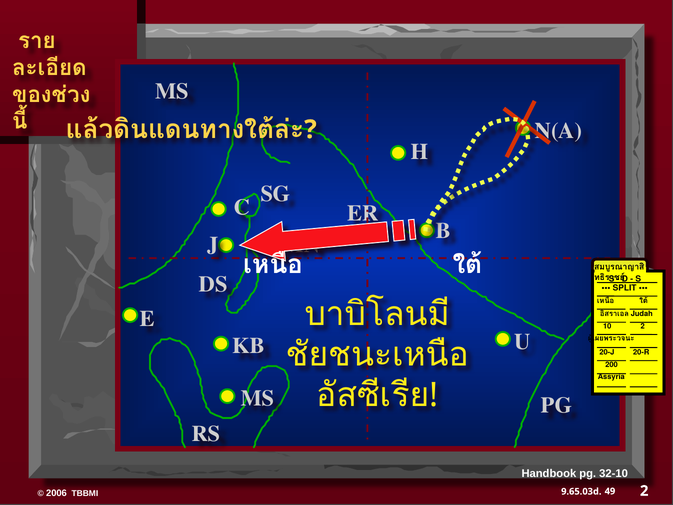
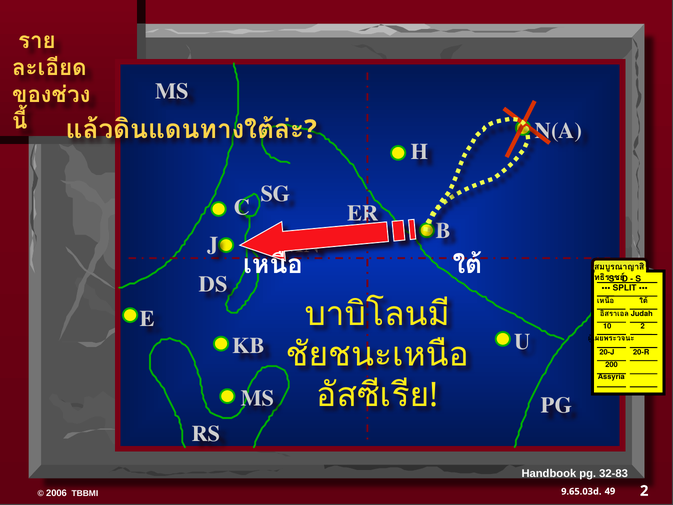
32-10: 32-10 -> 32-83 (614, 473)
